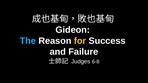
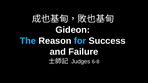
for colour: yellow -> light blue (80, 41)
